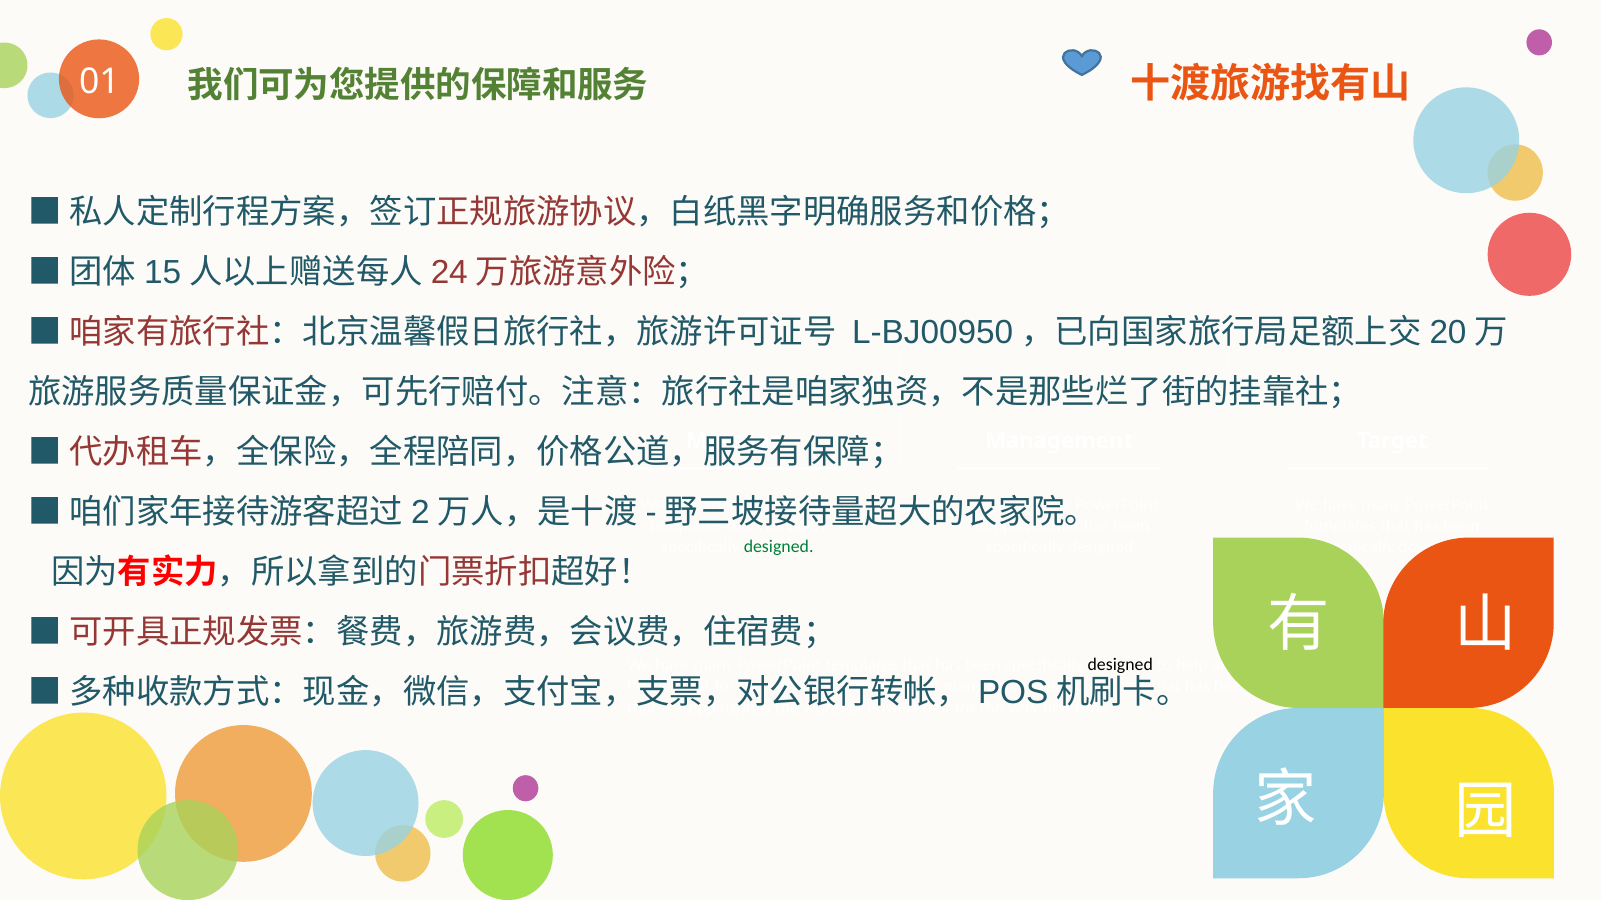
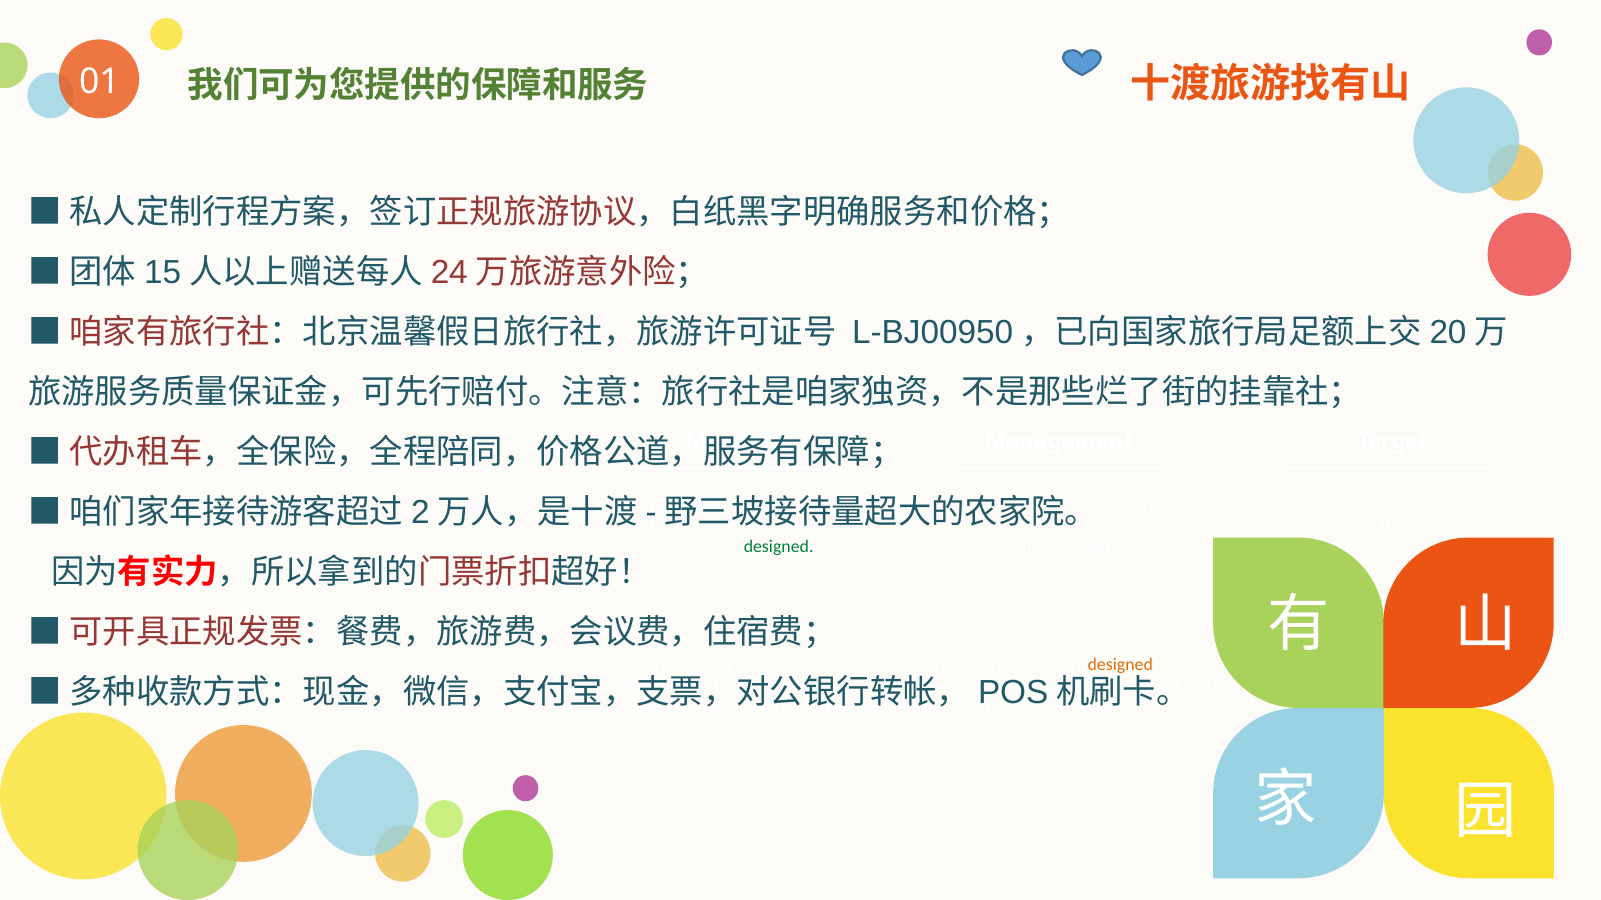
designed colour: black -> orange (1120, 665)
